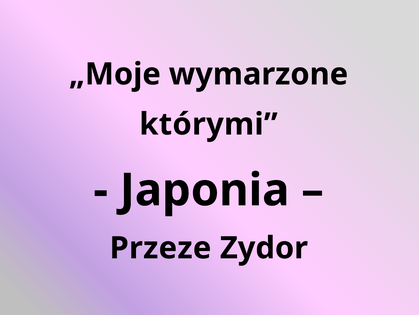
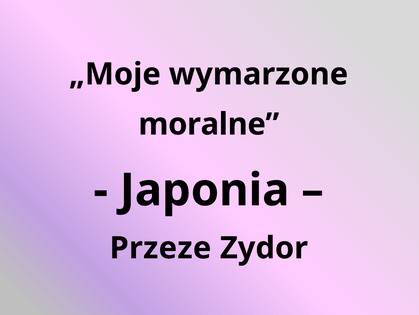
którymi: którymi -> moralne (209, 124)
